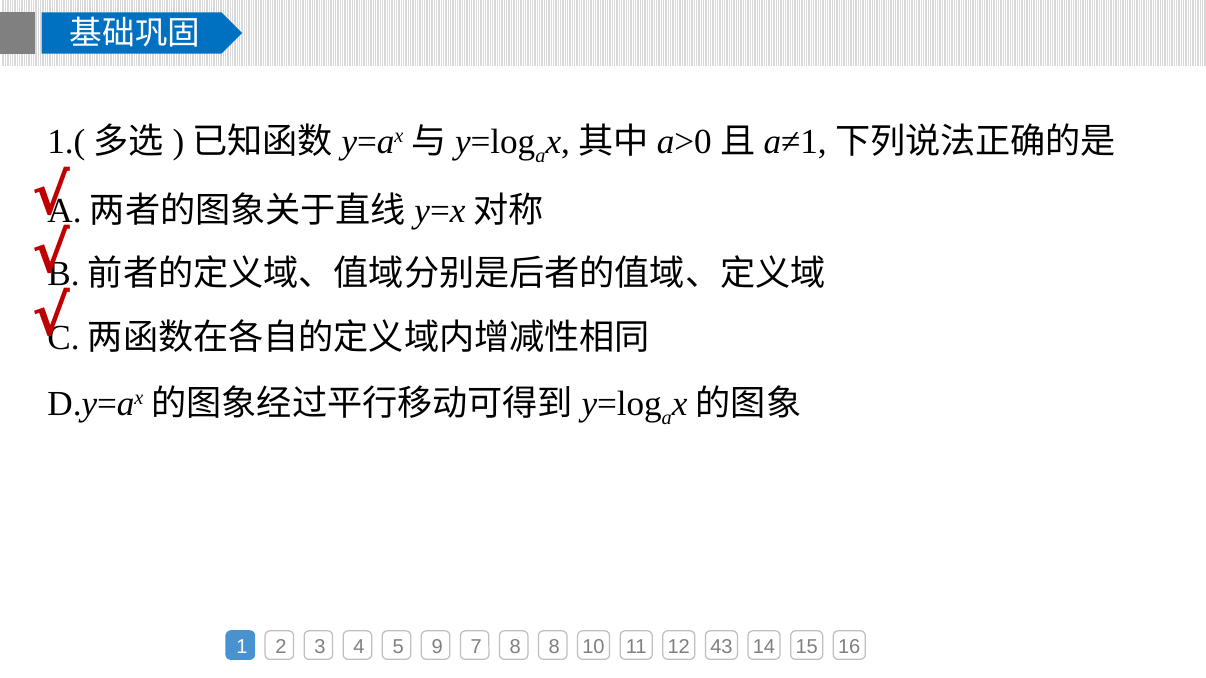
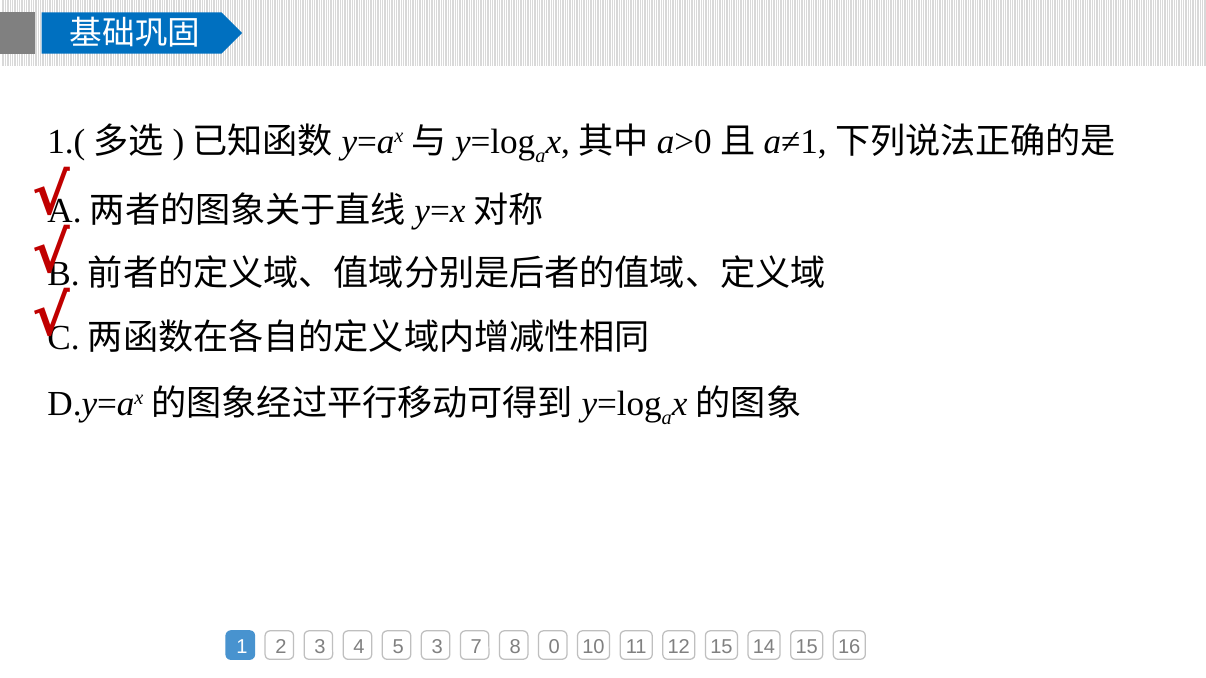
5 9: 9 -> 3 (437, 647)
8 8: 8 -> 0 (554, 647)
12 43: 43 -> 15 (721, 647)
